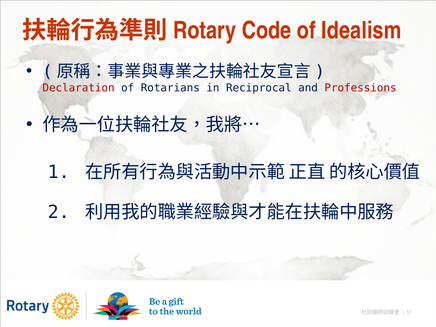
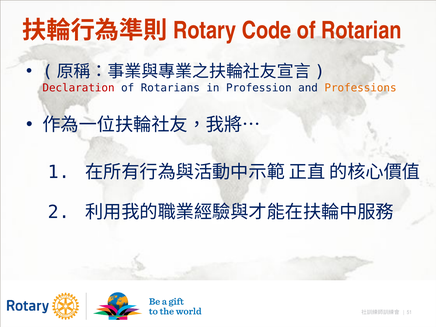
Idealism: Idealism -> Rotarian (361, 31)
Reciprocal: Reciprocal -> Profession (259, 88)
Professions colour: red -> orange (361, 88)
